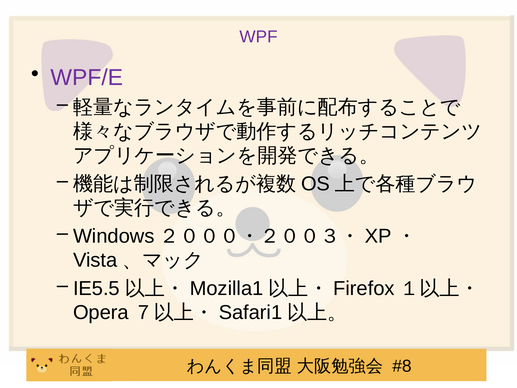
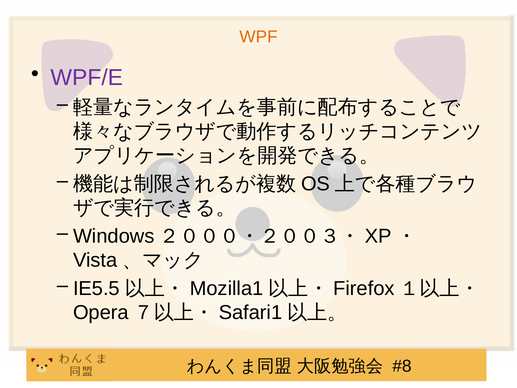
WPF colour: purple -> orange (258, 37)
